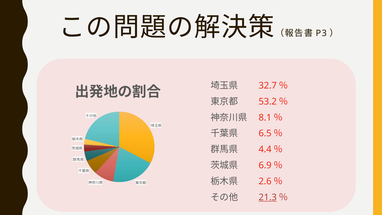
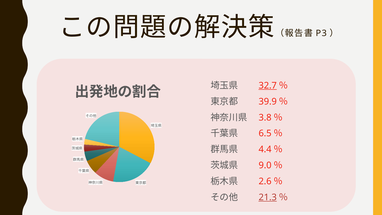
32.7 underline: none -> present (268, 86)
53.2: 53.2 -> 39.9 (268, 101)
8.1: 8.1 -> 3.8 (265, 117)
6.9: 6.9 -> 9.0 (265, 165)
